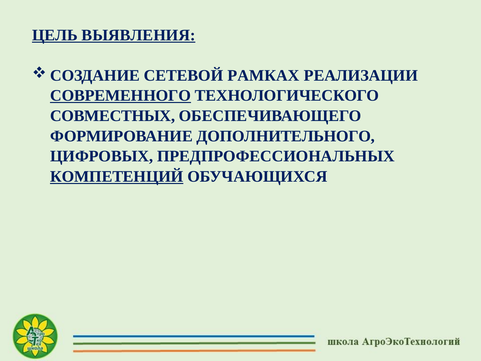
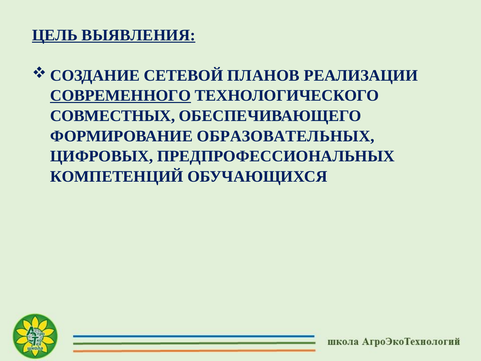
РАМКАХ: РАМКАХ -> ПЛАНОВ (263, 75)
ДОПОЛНИТЕЛЬНОГО: ДОПОЛНИТЕЛЬНОГО -> ОБРАЗОВАТЕЛЬНЫХ (286, 136)
КОМПЕТЕНЦИЙ underline: present -> none (117, 176)
